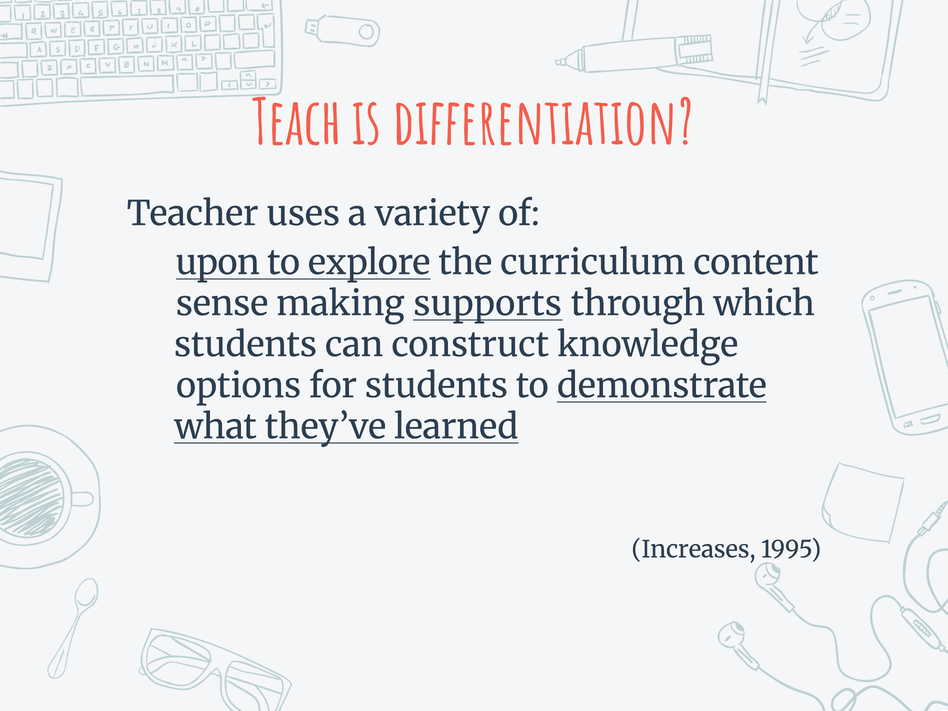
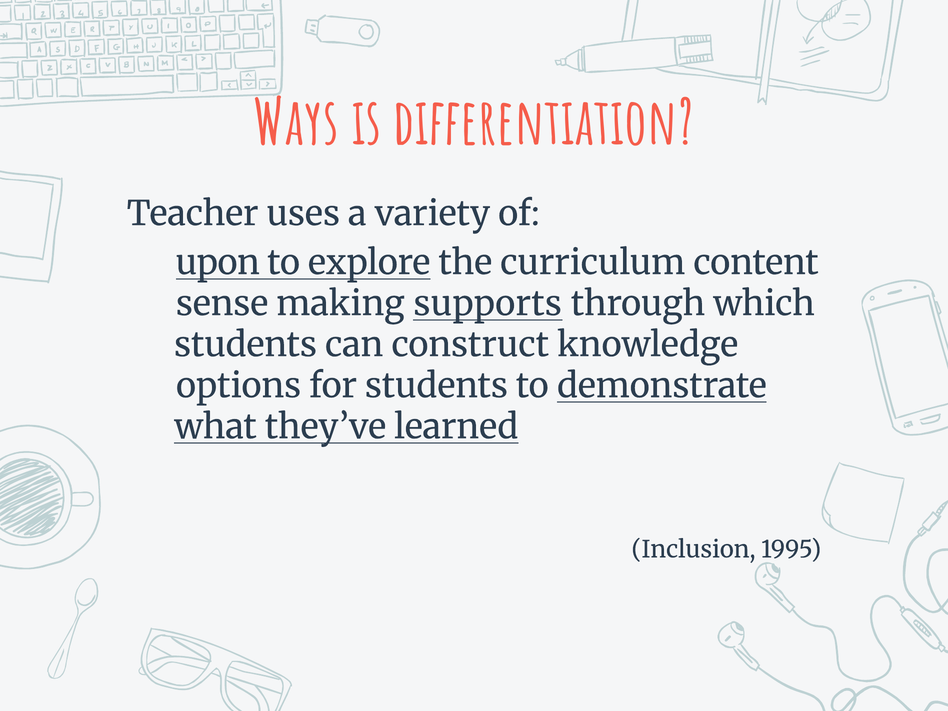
Teach: Teach -> Ways (296, 124)
Increases: Increases -> Inclusion (693, 550)
